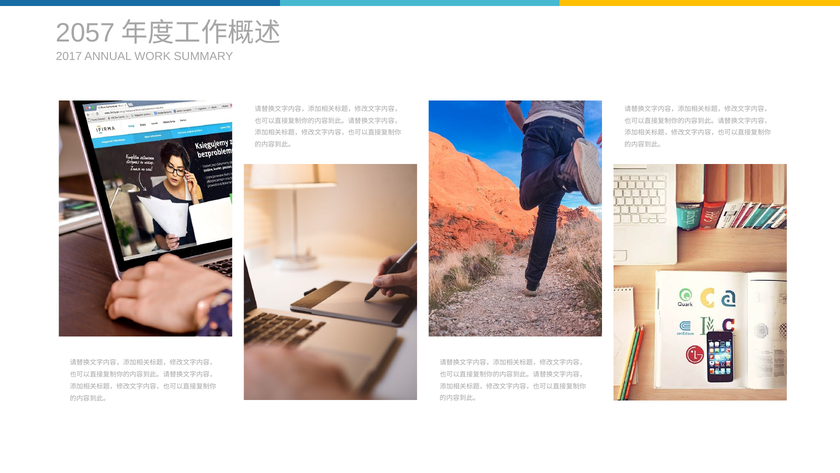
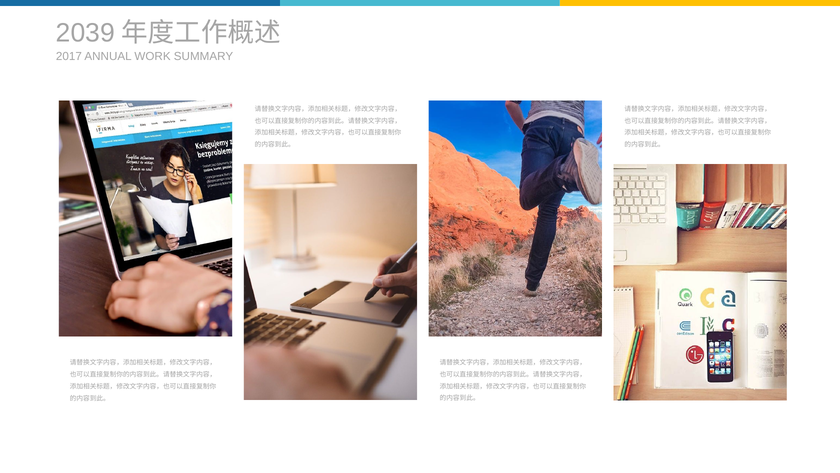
2057: 2057 -> 2039 (85, 33)
